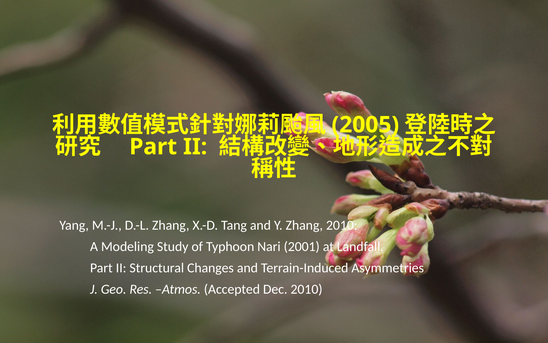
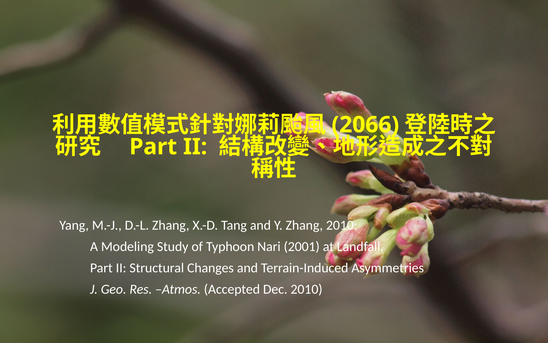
2005: 2005 -> 2066 (365, 125)
